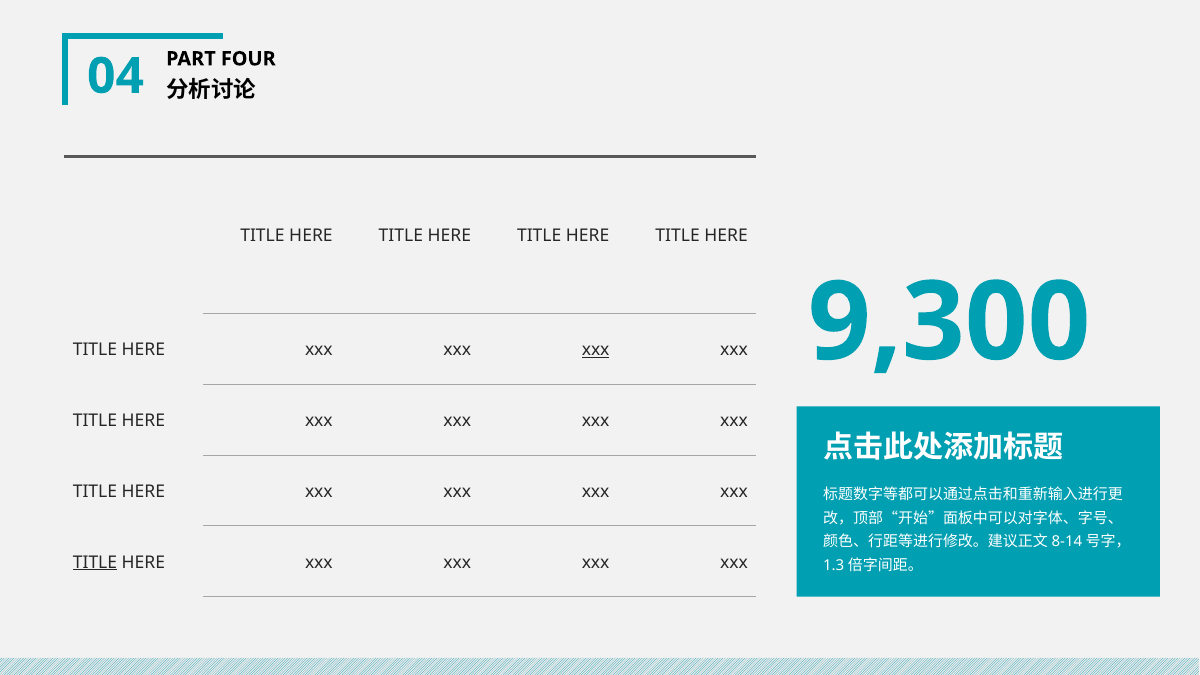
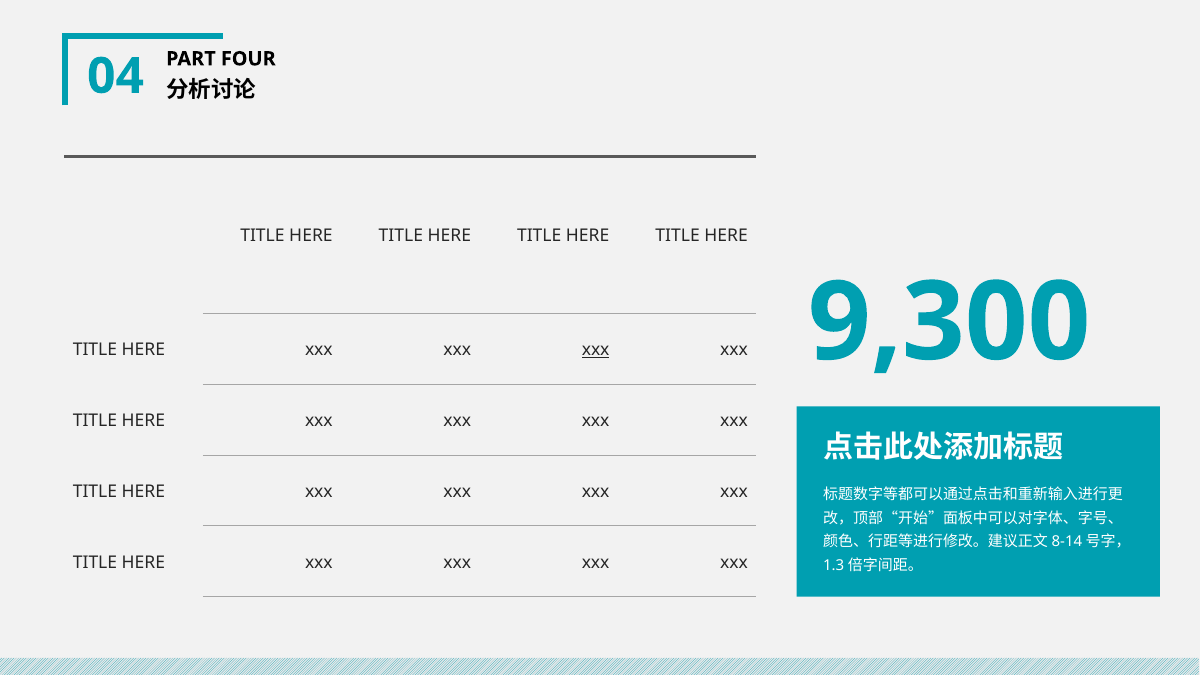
TITLE underline: present -> none (95, 562)
